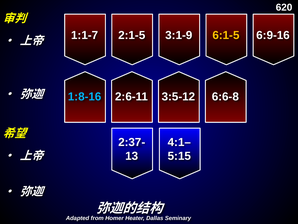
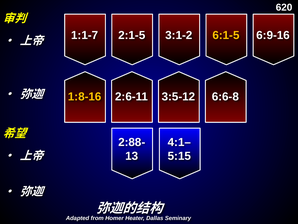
3:1-9: 3:1-9 -> 3:1-2 (179, 35)
1:8-16 colour: light blue -> yellow (85, 96)
2:37-: 2:37- -> 2:88- (132, 142)
